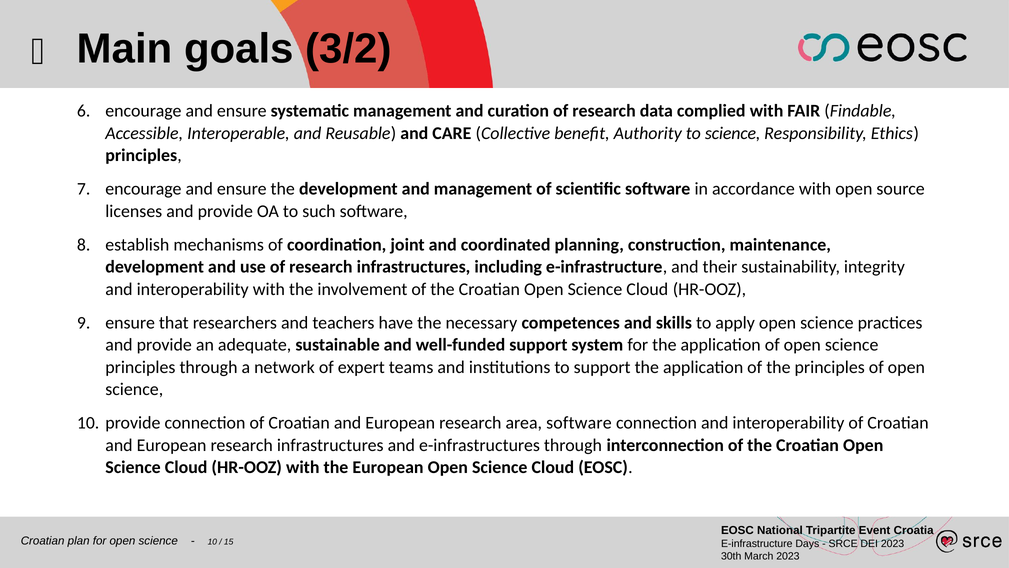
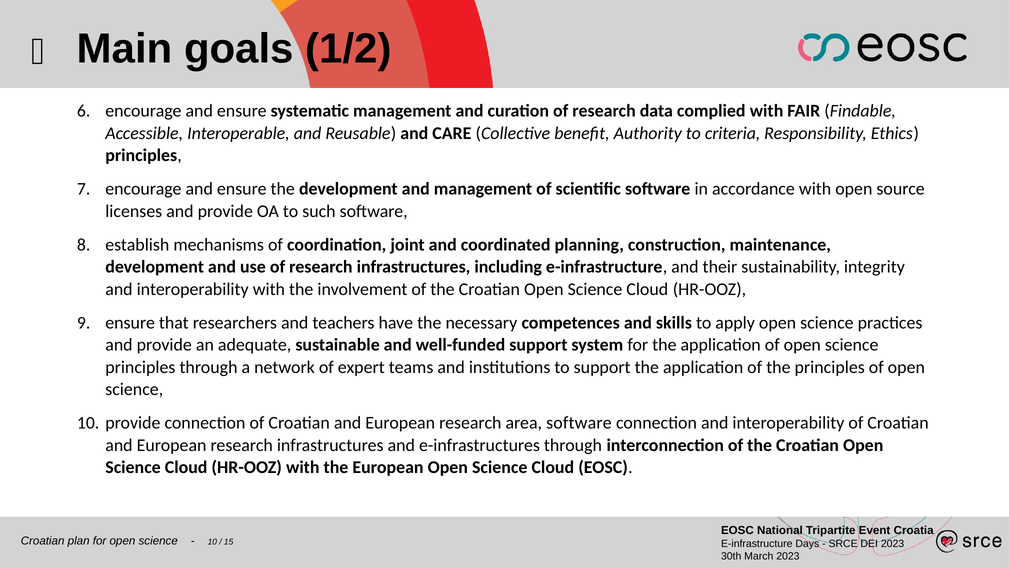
3/2: 3/2 -> 1/2 (349, 49)
to science: science -> criteria (733, 133)
